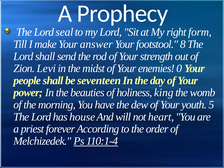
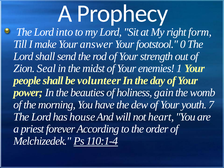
seal: seal -> into (64, 32)
8: 8 -> 0 (183, 44)
Levi: Levi -> Seal (46, 68)
0: 0 -> 1 (179, 68)
seventeen: seventeen -> volunteer (99, 81)
king: king -> gain (164, 93)
5: 5 -> 7 (211, 105)
